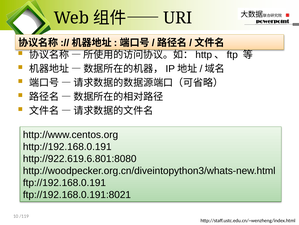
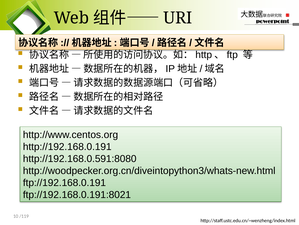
http://922.619.6.801:8080: http://922.619.6.801:8080 -> http://192.168.0.591:8080 (80, 158)
